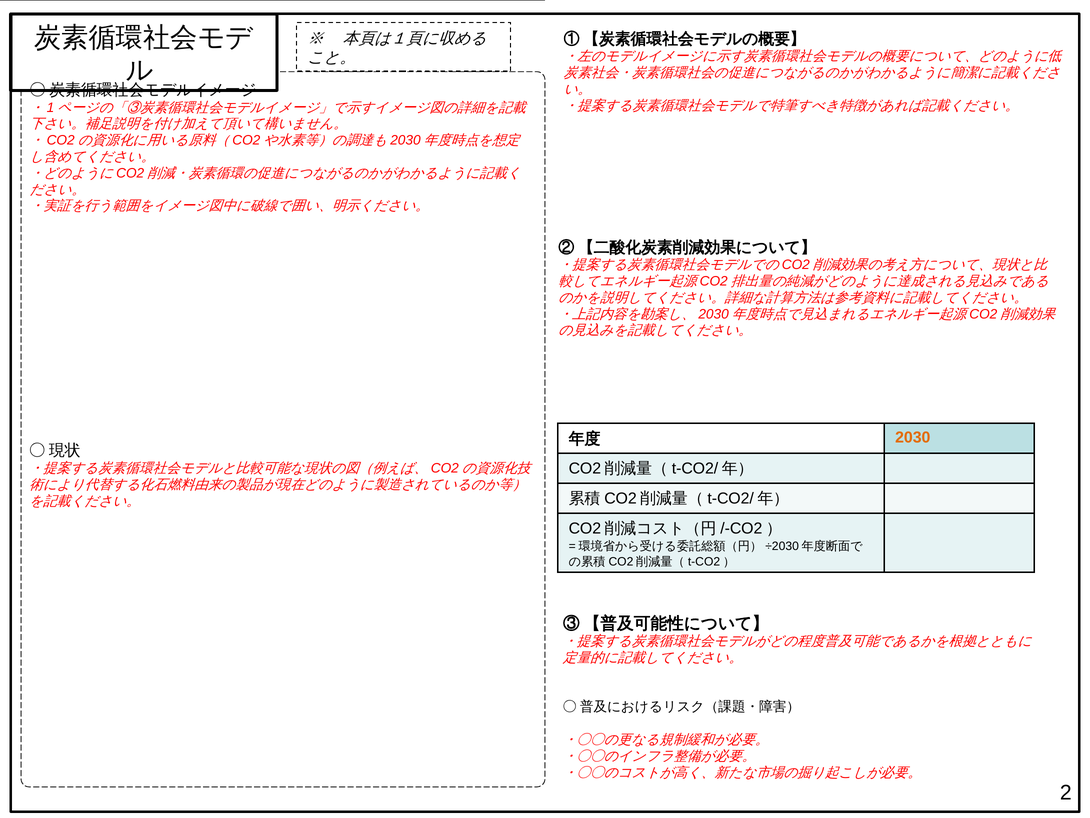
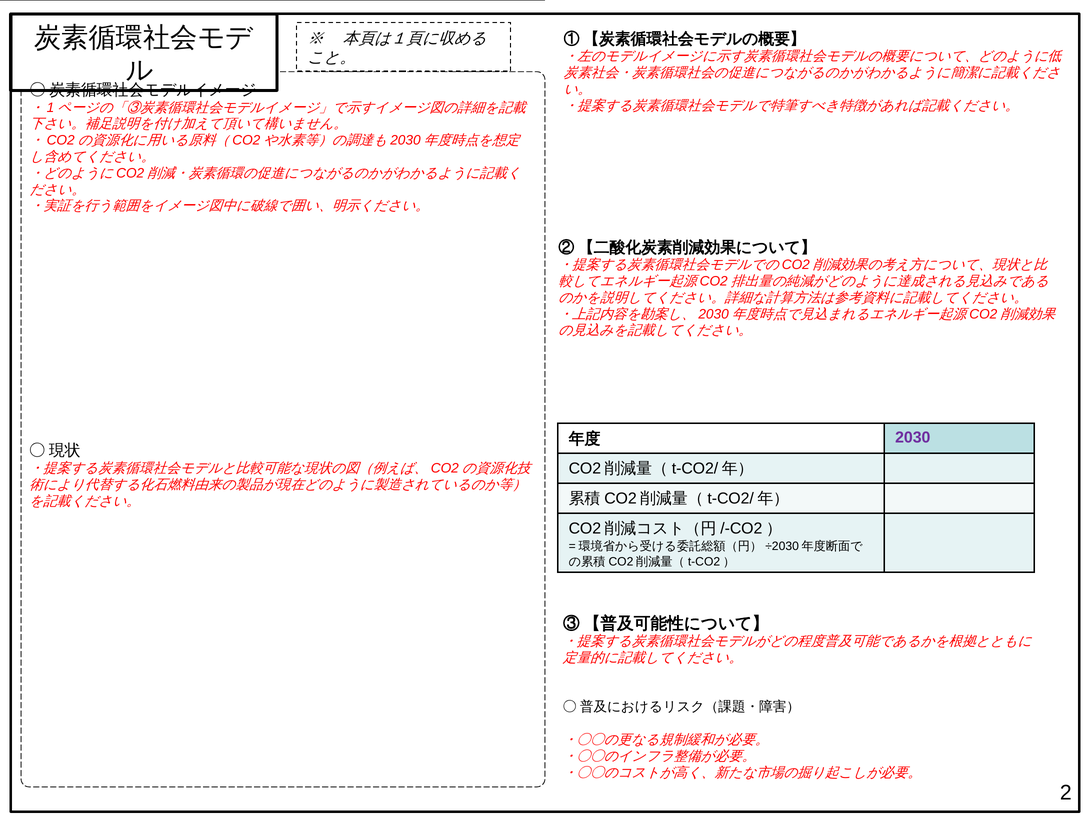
2030 colour: orange -> purple (913, 437)
